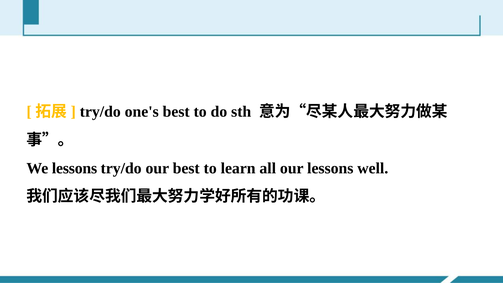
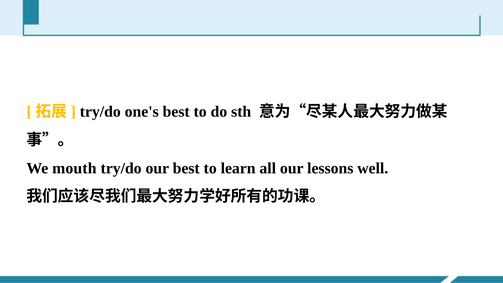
We lessons: lessons -> mouth (74, 168)
